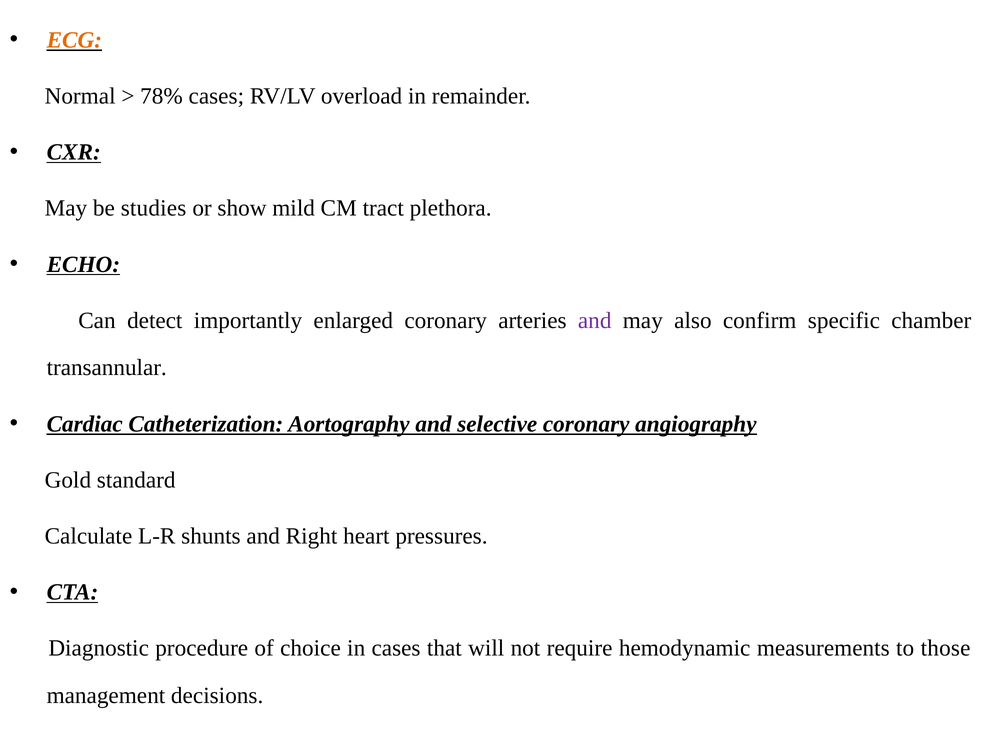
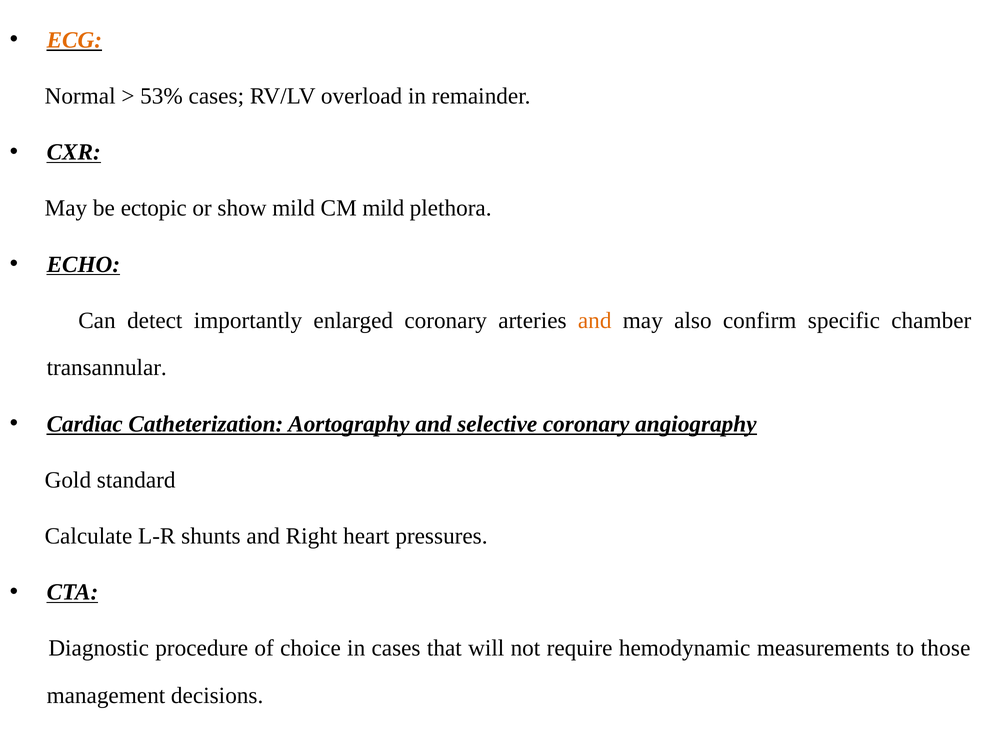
78%: 78% -> 53% (161, 96)
studies: studies -> ectopic (154, 208)
CM tract: tract -> mild (383, 208)
and colour: purple -> orange (595, 320)
